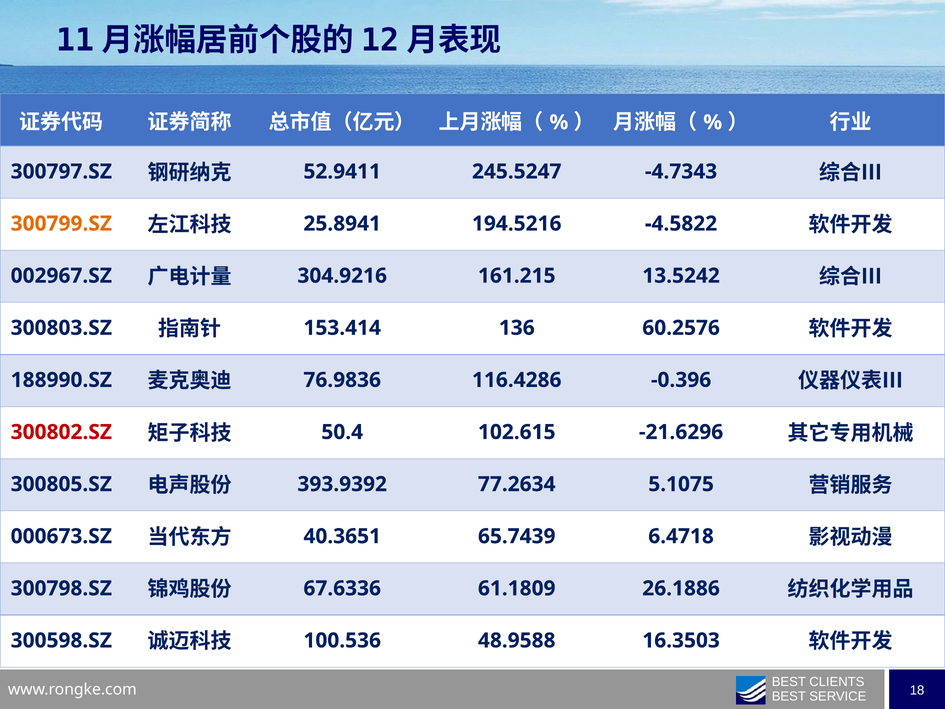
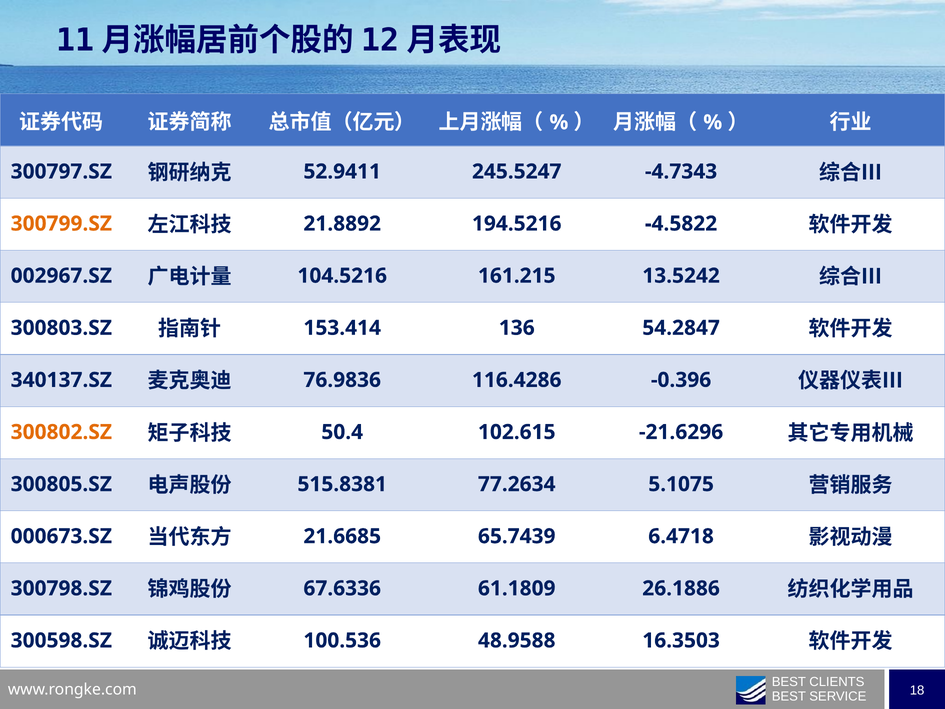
25.8941: 25.8941 -> 21.8892 (342, 224)
304.9216: 304.9216 -> 104.5216 (342, 276)
60.2576: 60.2576 -> 54.2847 (681, 328)
188990.SZ: 188990.SZ -> 340137.SZ (61, 380)
300802.SZ colour: red -> orange (61, 432)
393.9392: 393.9392 -> 515.8381 (342, 484)
40.3651: 40.3651 -> 21.6685 (342, 536)
